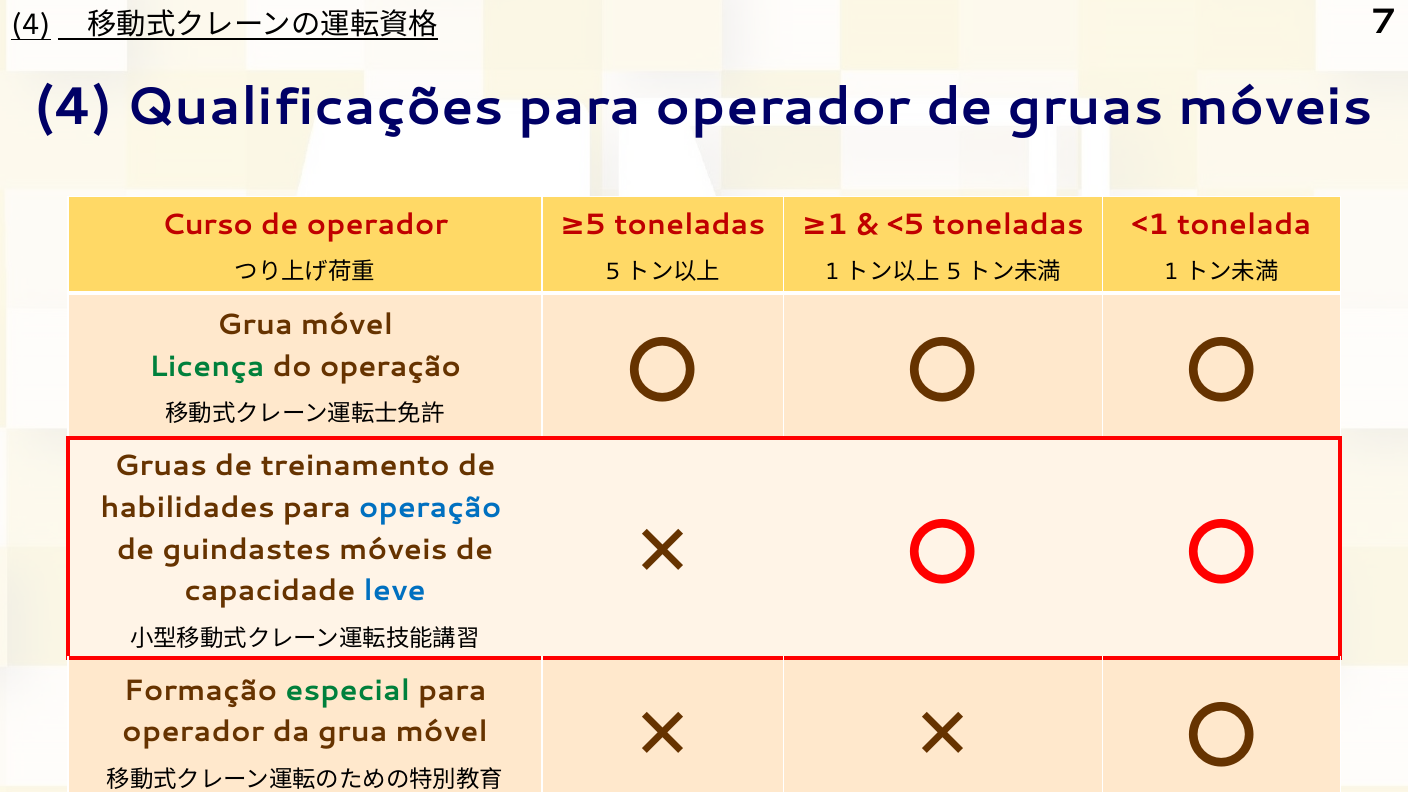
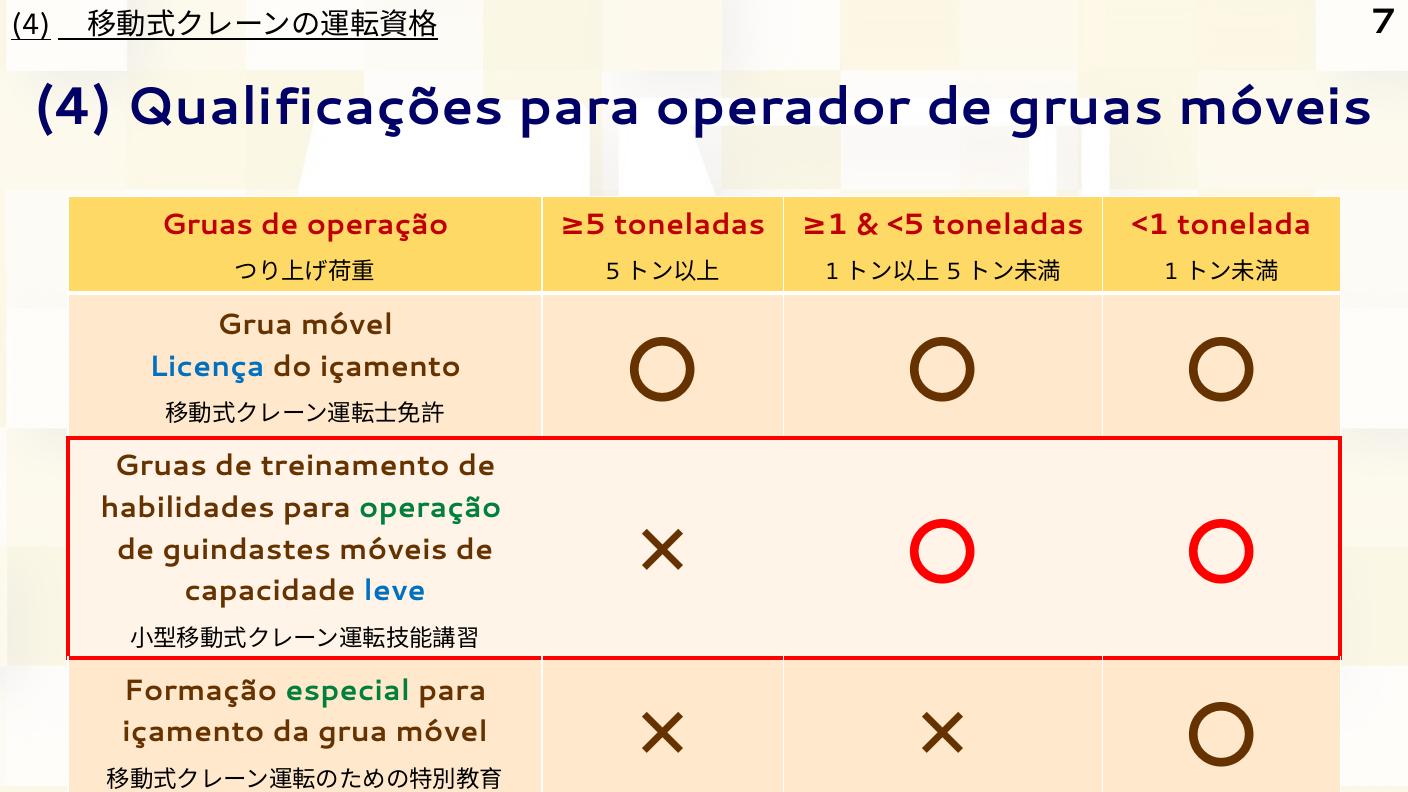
Curso: Curso -> Gruas (207, 225)
de operador: operador -> operação (378, 225)
Licença colour: green -> blue (207, 367)
do operação: operação -> içamento (390, 367)
operação colour: blue -> green (430, 508)
operador: operador -> içamento (193, 732)
